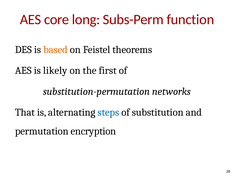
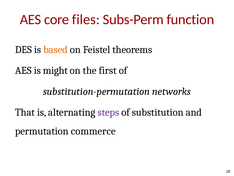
long: long -> files (86, 20)
likely: likely -> might (55, 70)
steps colour: blue -> purple (108, 112)
encryption: encryption -> commerce (93, 131)
